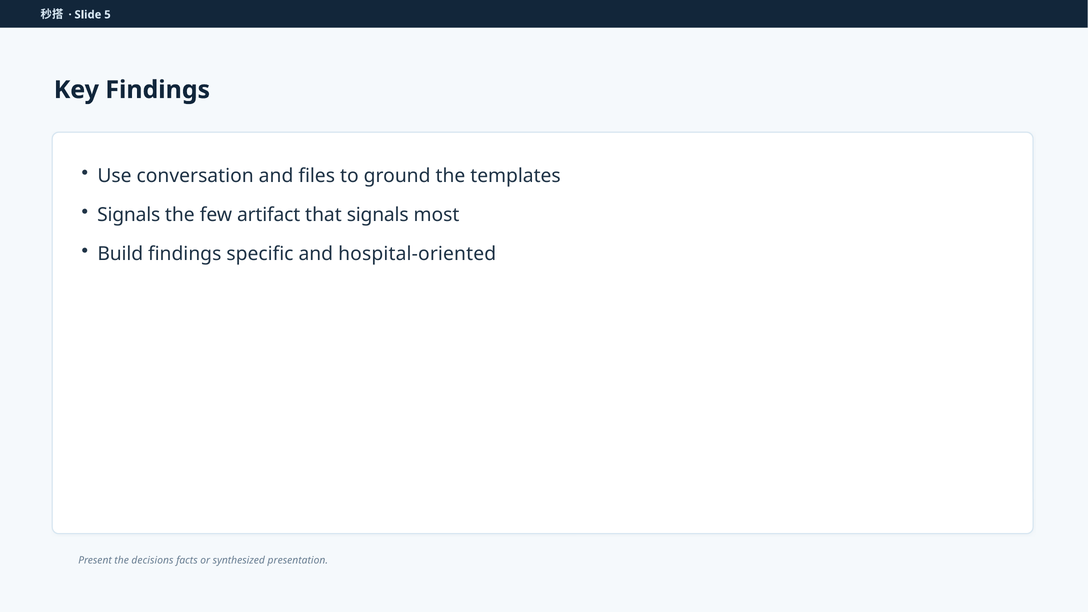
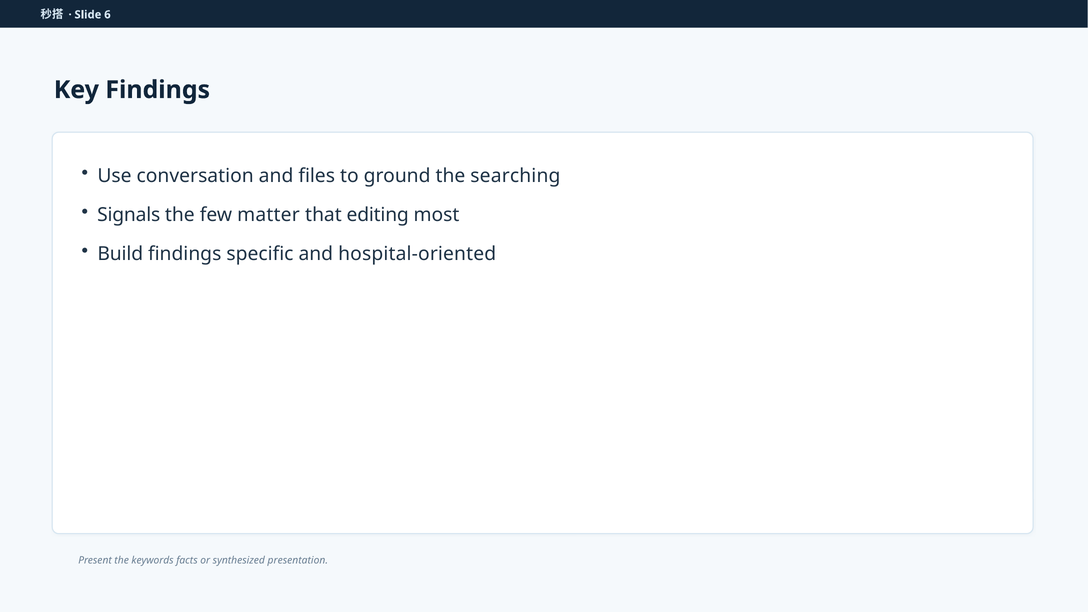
5: 5 -> 6 (107, 15)
templates: templates -> searching (515, 176)
artifact: artifact -> matter (268, 215)
that signals: signals -> editing (378, 215)
decisions: decisions -> keywords (153, 560)
